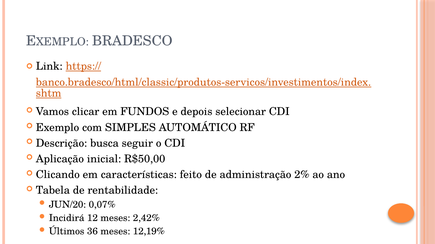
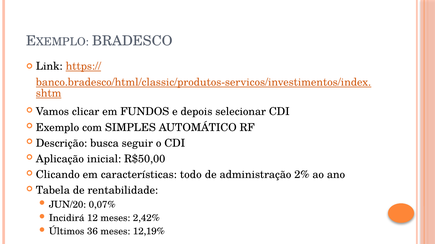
feito: feito -> todo (191, 175)
